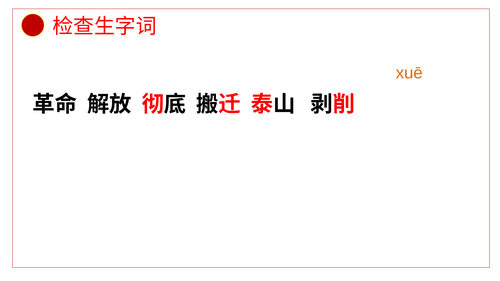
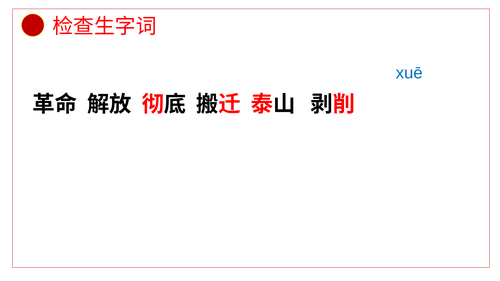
xuē colour: orange -> blue (409, 73)
